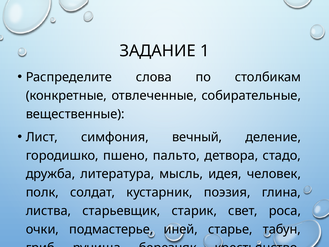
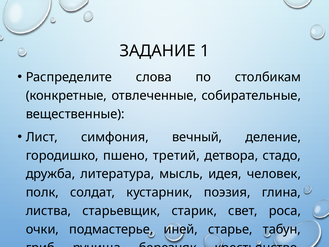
пальто: пальто -> третий (176, 155)
